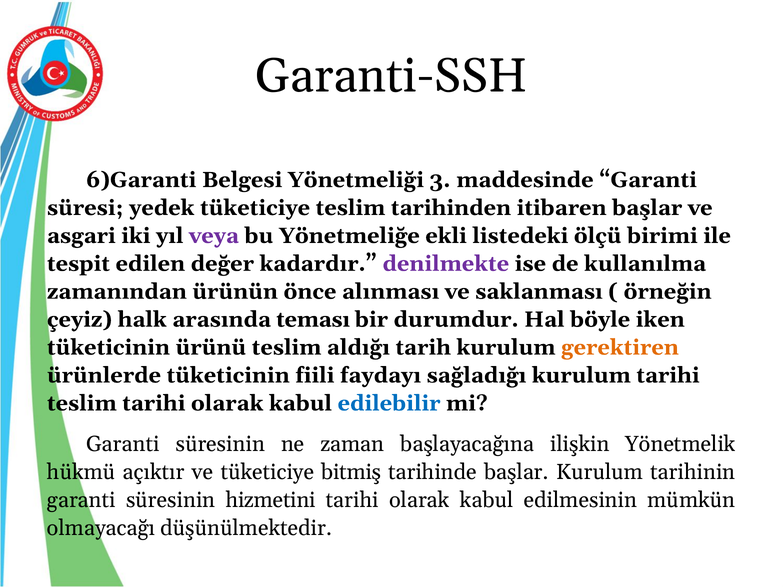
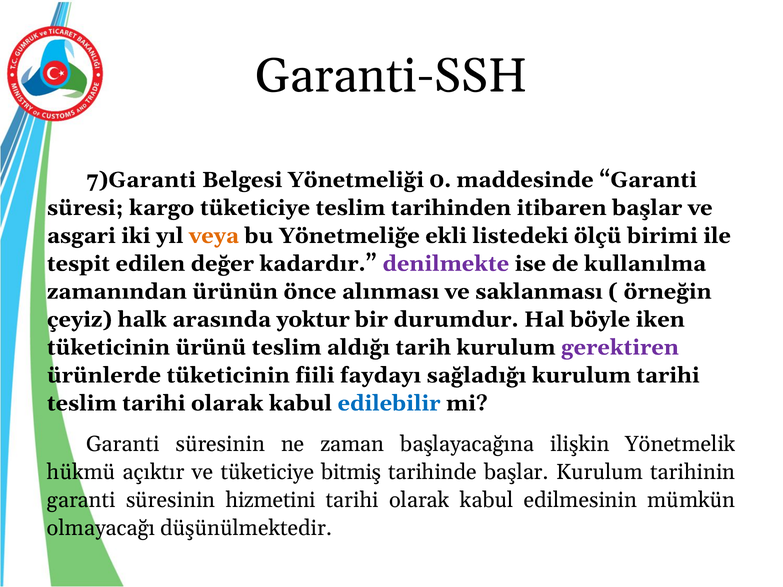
6)Garanti: 6)Garanti -> 7)Garanti (141, 180)
3: 3 -> 0 (440, 180)
yedek: yedek -> kargo (162, 208)
veya colour: purple -> orange (214, 236)
teması: teması -> yoktur (313, 320)
gerektiren colour: orange -> purple (620, 348)
